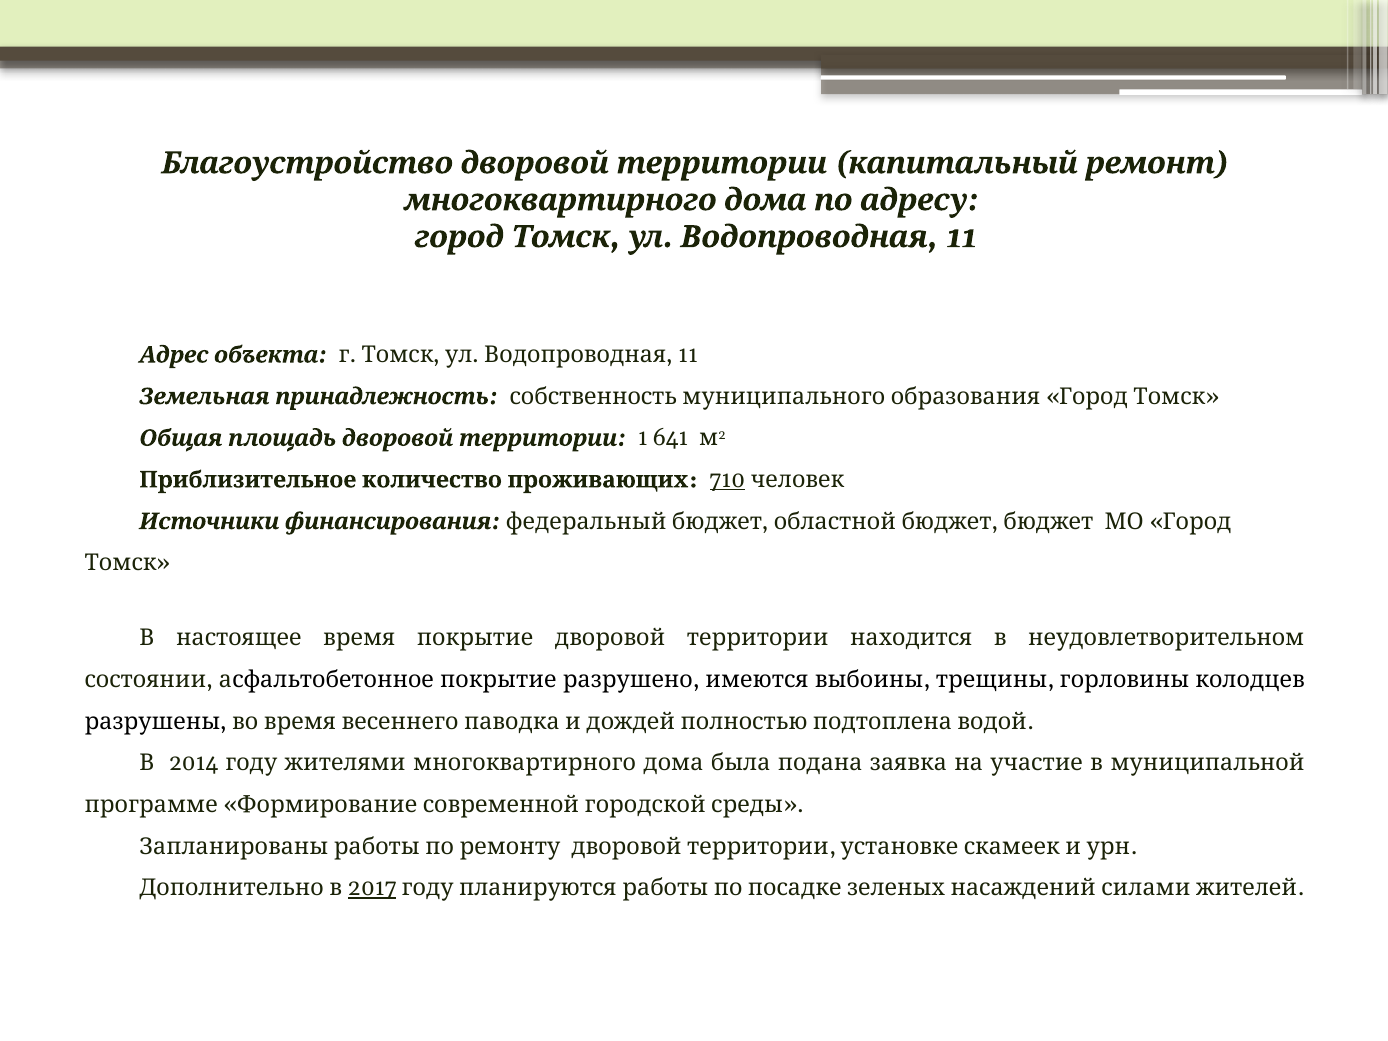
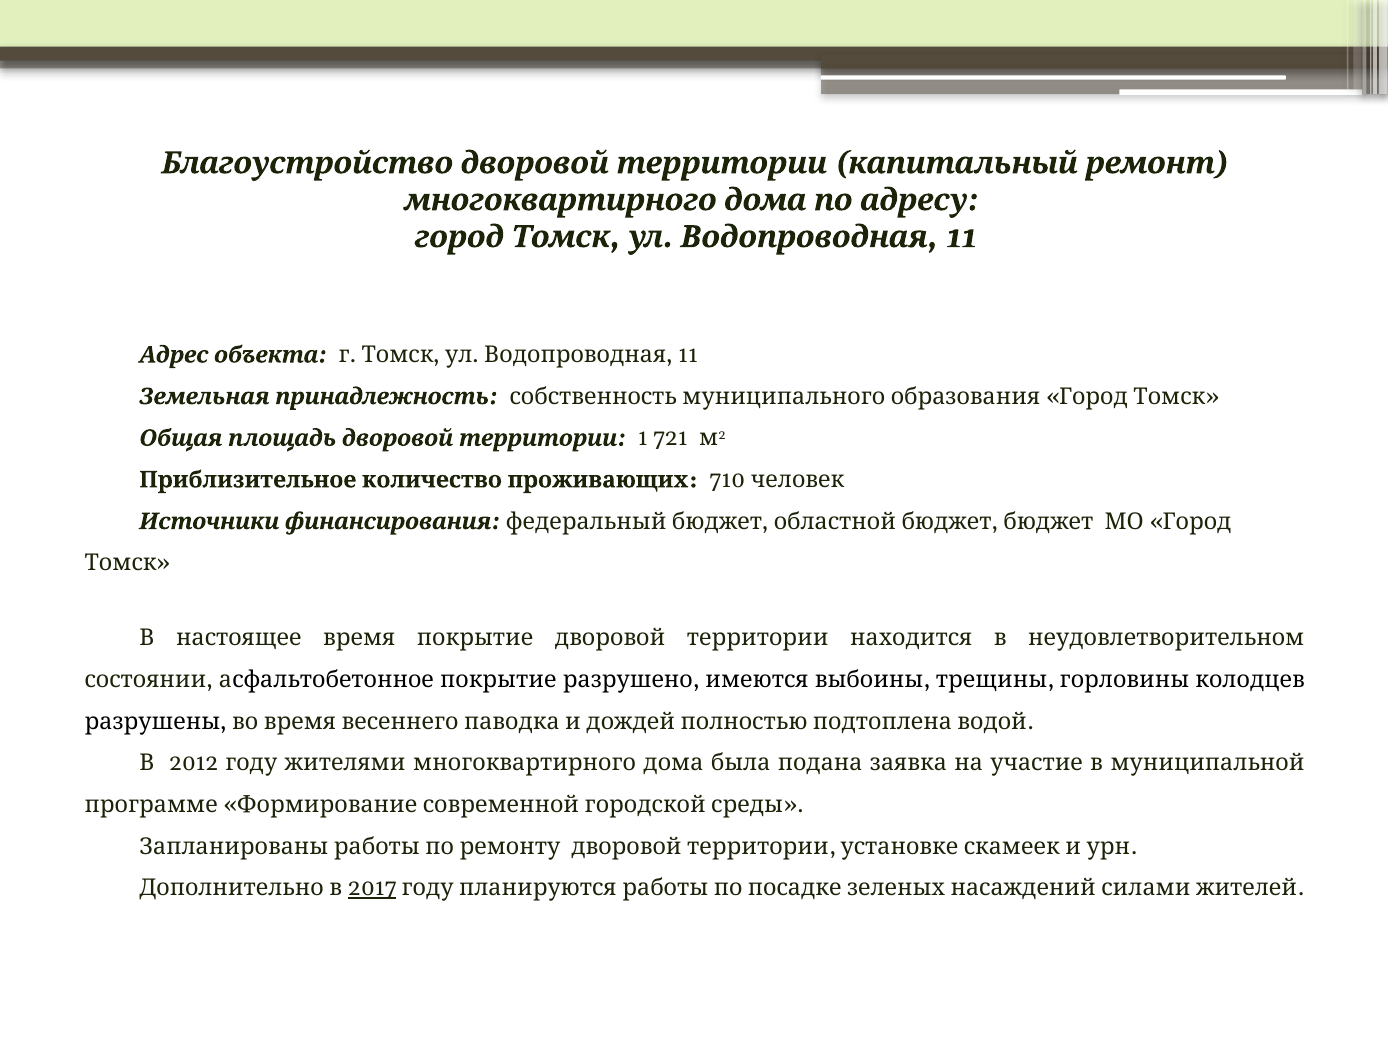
641: 641 -> 721 (670, 438)
710 underline: present -> none (728, 480)
2014: 2014 -> 2012 (194, 763)
